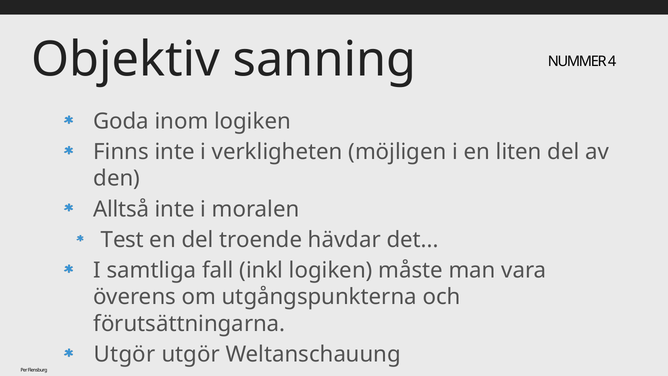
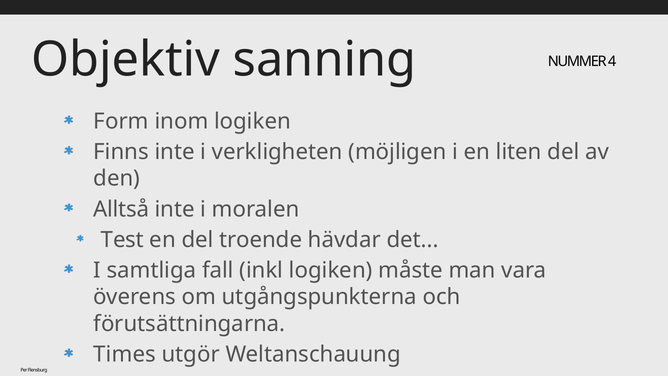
Goda: Goda -> Form (121, 121)
Utgör: Utgör -> Times (125, 354)
